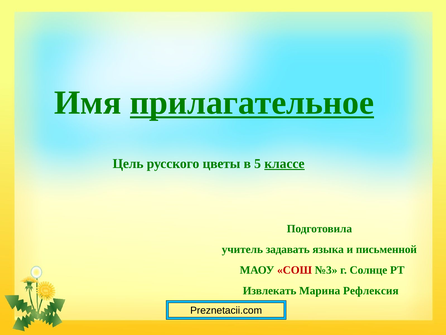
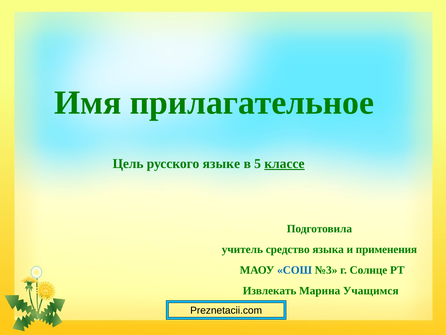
прилагательное underline: present -> none (252, 103)
цветы: цветы -> языке (221, 163)
задавать: задавать -> средство (288, 249)
письменной: письменной -> применения (386, 249)
СОШ colour: red -> blue (295, 270)
Рефлексия: Рефлексия -> Учащимся (371, 290)
